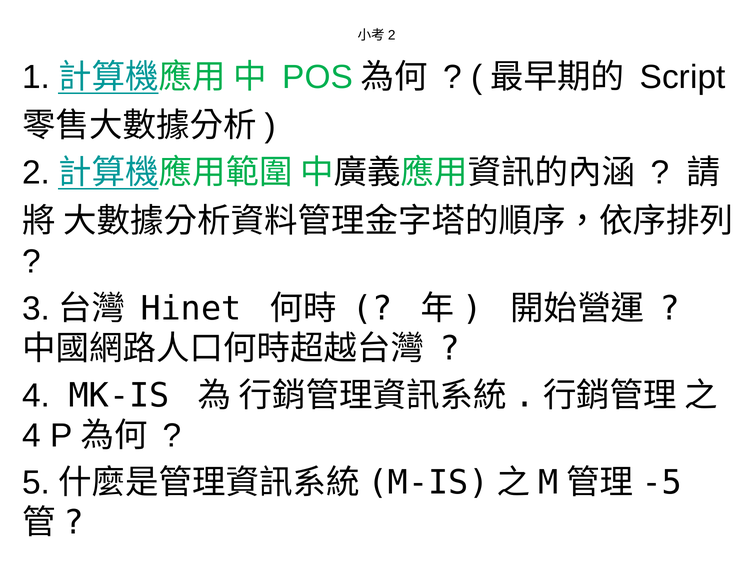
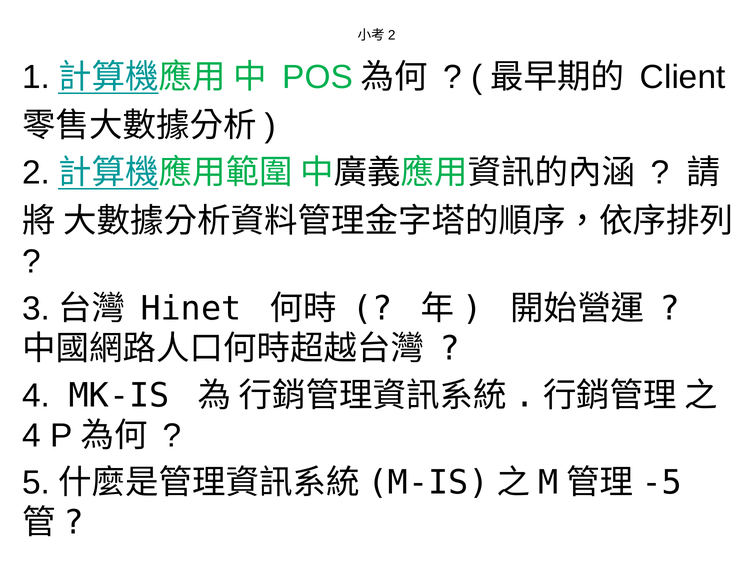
Script: Script -> Client (683, 77)
